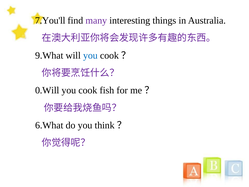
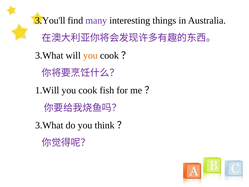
7.You'll: 7.You'll -> 3.You'll (50, 20)
9.What: 9.What -> 3.What (49, 55)
you colour: blue -> orange (90, 55)
0.Will: 0.Will -> 1.Will (47, 90)
6.What: 6.What -> 3.What (49, 125)
